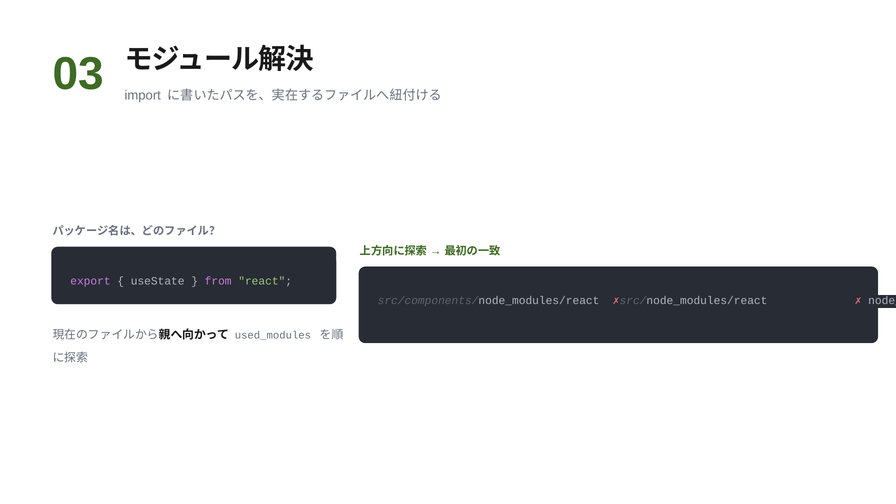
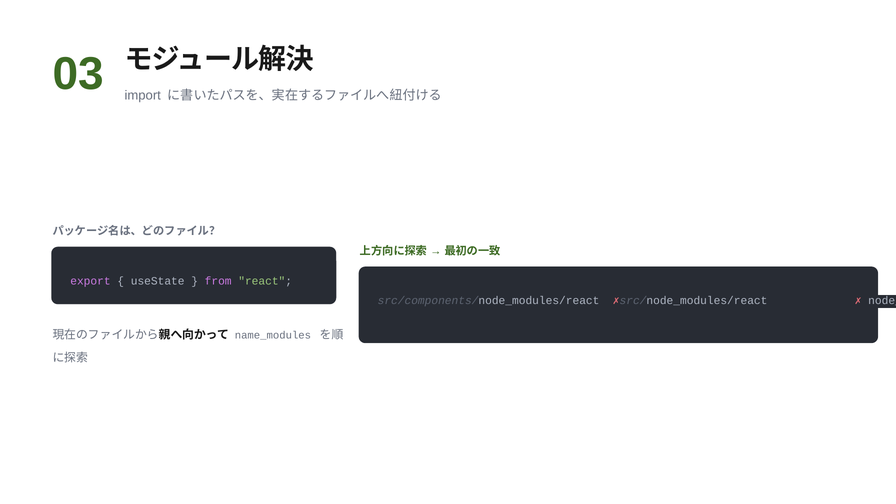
used_modules: used_modules -> name_modules (273, 335)
